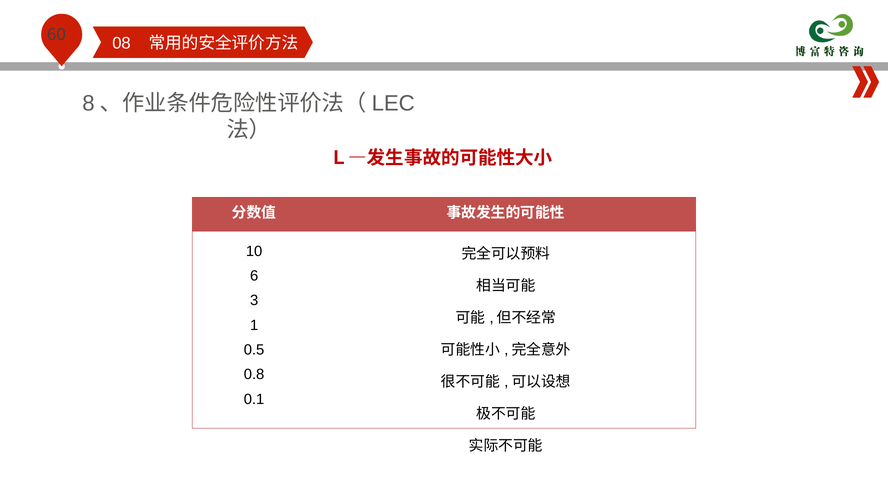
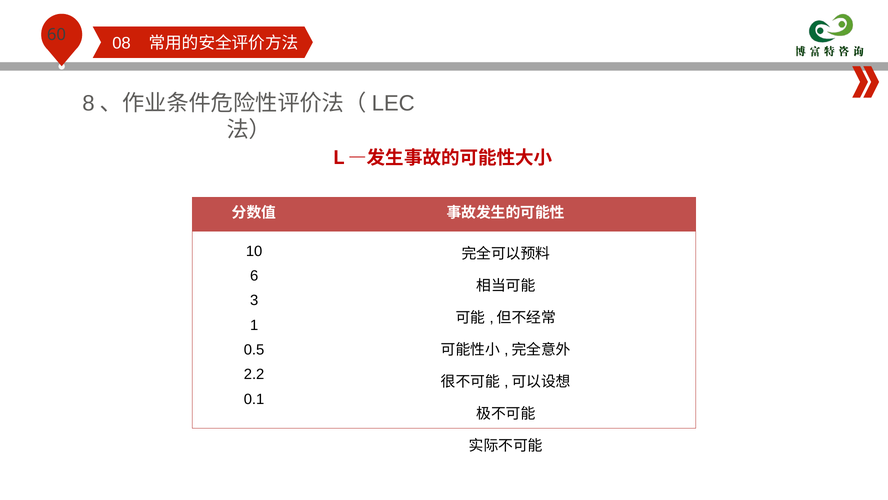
0.8: 0.8 -> 2.2 (254, 374)
